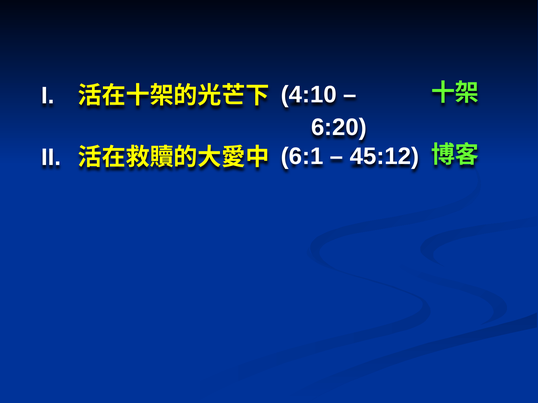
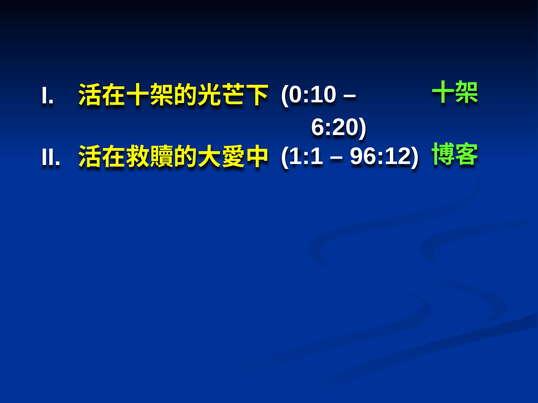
4:10: 4:10 -> 0:10 (309, 95)
6:1: 6:1 -> 1:1 (302, 157)
45:12: 45:12 -> 96:12 (385, 157)
